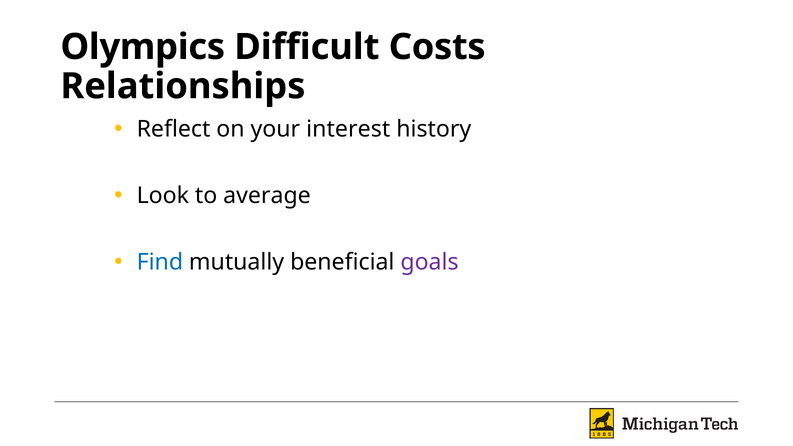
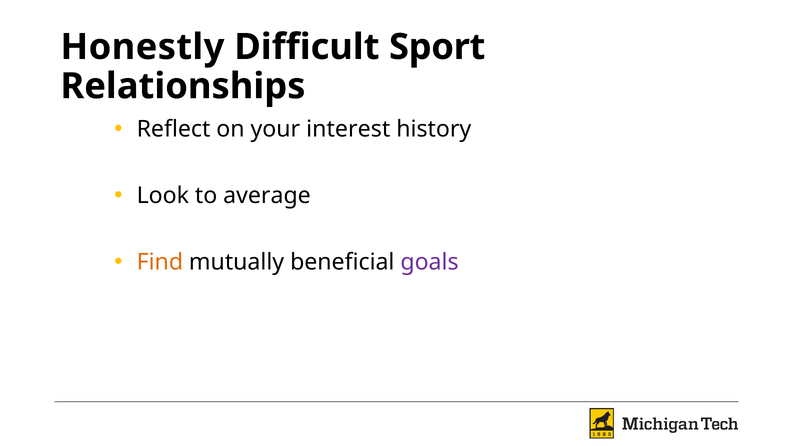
Olympics: Olympics -> Honestly (142, 47)
Costs: Costs -> Sport (437, 47)
Find colour: blue -> orange (160, 262)
